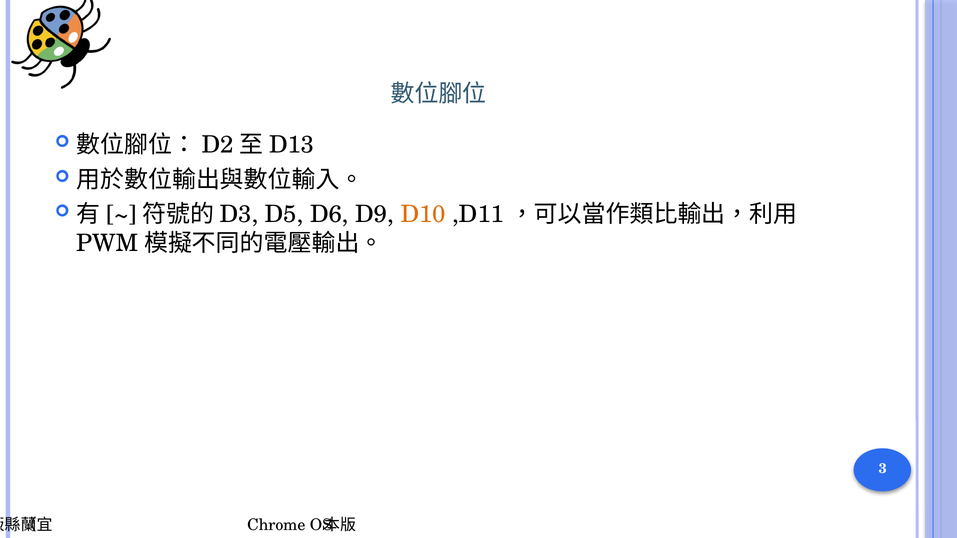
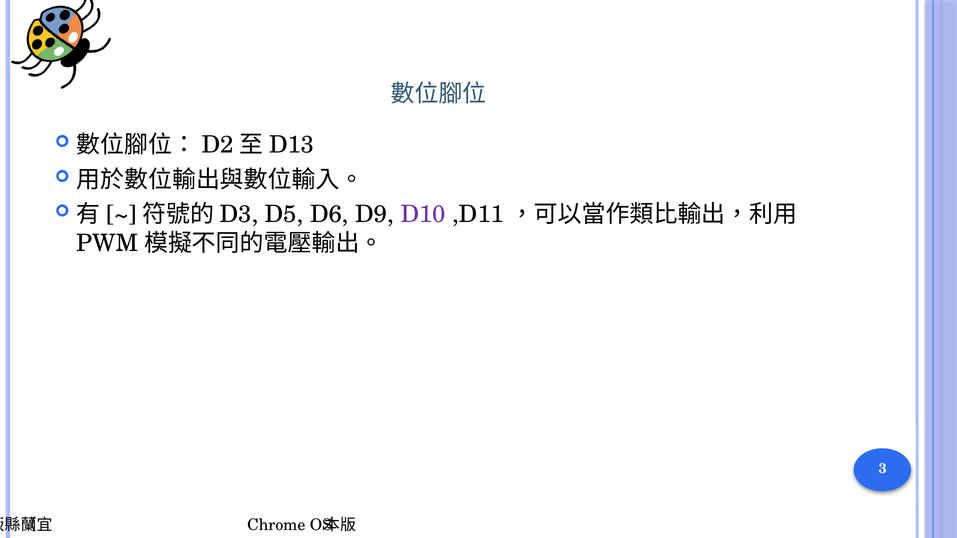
D10 colour: orange -> purple (423, 215)
